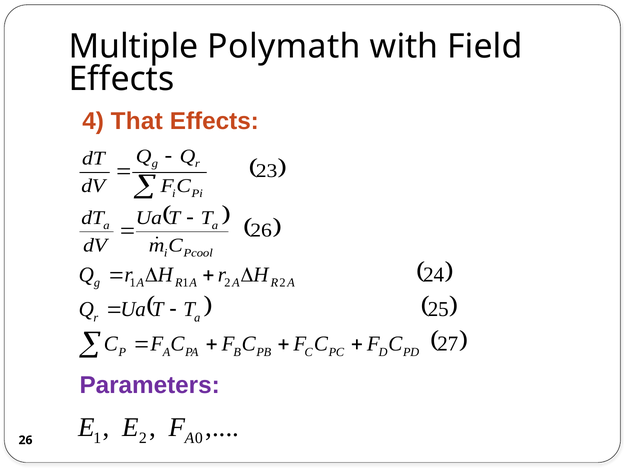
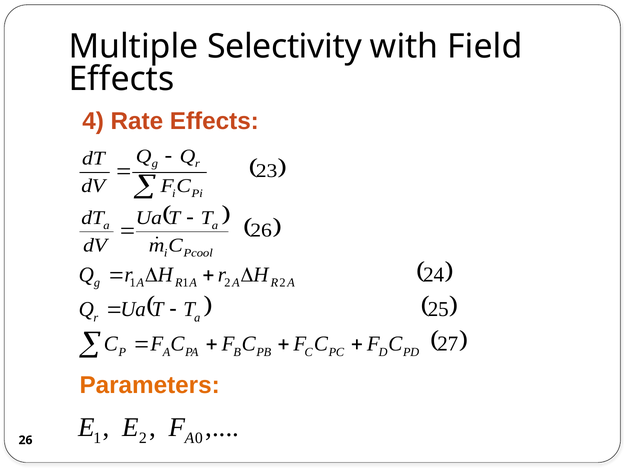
Polymath: Polymath -> Selectivity (284, 47)
That: That -> Rate (137, 121)
Parameters colour: purple -> orange (150, 385)
